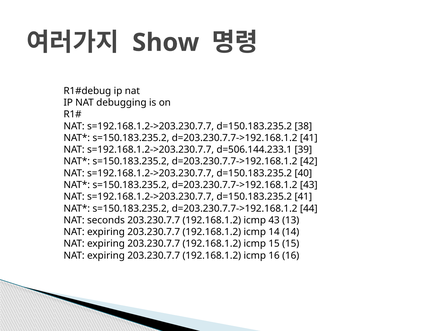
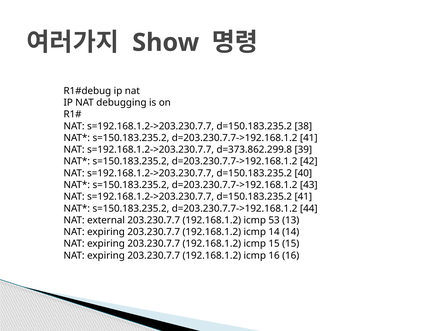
d=506.144.233.1: d=506.144.233.1 -> d=373.862.299.8 (254, 150)
seconds: seconds -> external (106, 221)
icmp 43: 43 -> 53 (274, 221)
